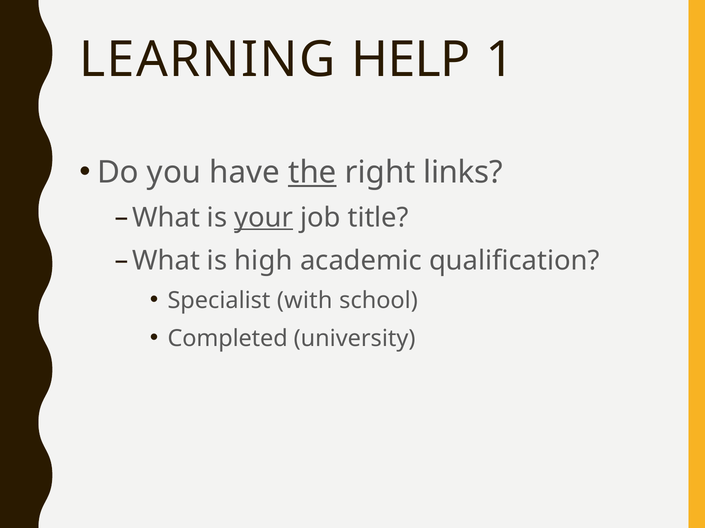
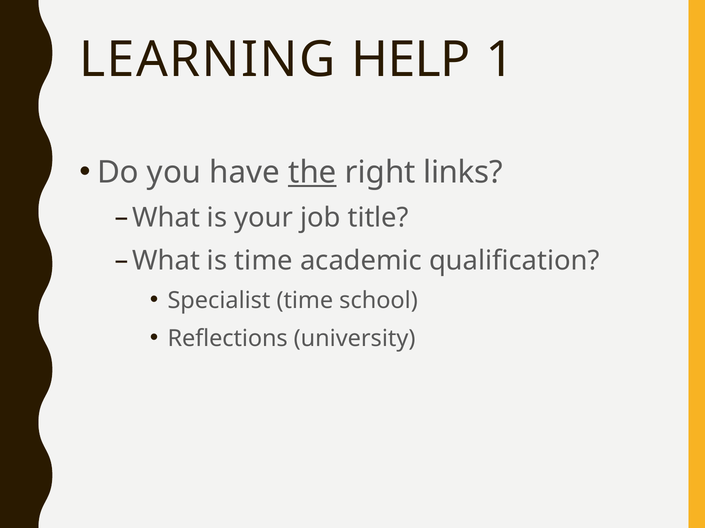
your underline: present -> none (264, 218)
is high: high -> time (264, 261)
Specialist with: with -> time (305, 301)
Completed: Completed -> Reflections (228, 339)
